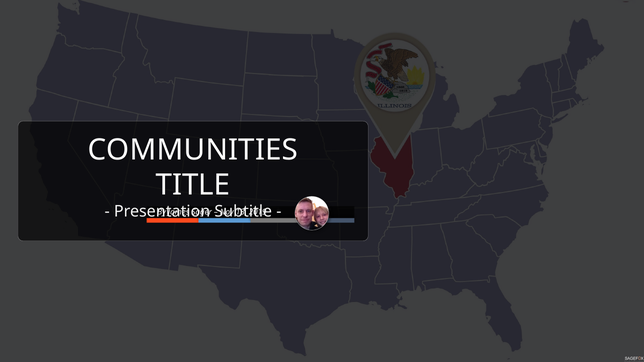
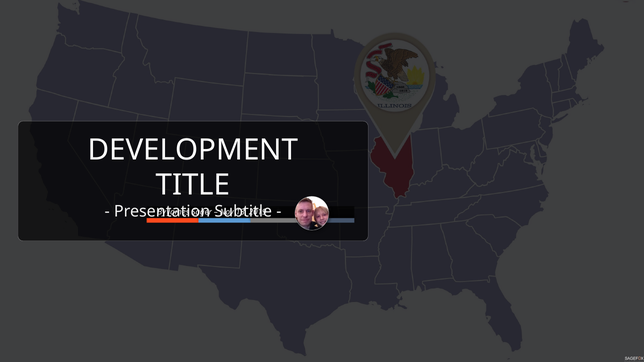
COMMUNITIES: COMMUNITIES -> DEVELOPMENT (193, 150)
